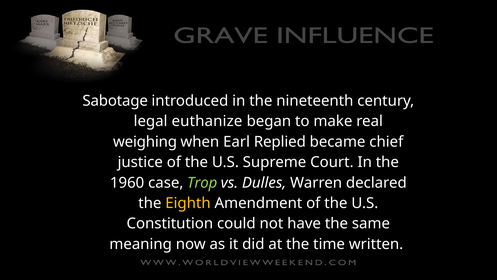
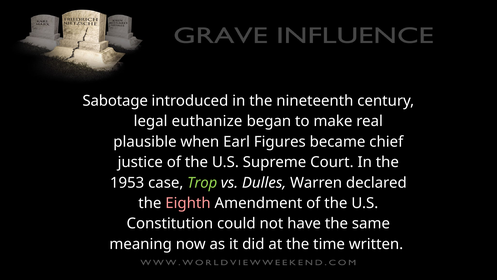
weighing: weighing -> plausible (145, 142)
Replied: Replied -> Figures (280, 142)
1960: 1960 -> 1953 (127, 182)
Eighth colour: yellow -> pink (188, 203)
